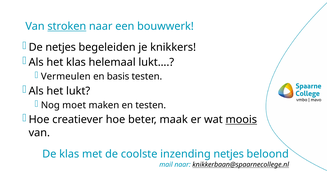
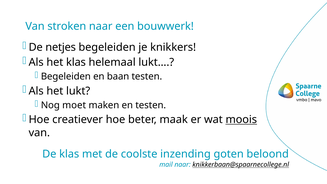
stroken underline: present -> none (67, 26)
Vermeulen: Vermeulen -> Begeleiden (66, 77)
basis: basis -> baan (118, 77)
inzending netjes: netjes -> goten (229, 154)
